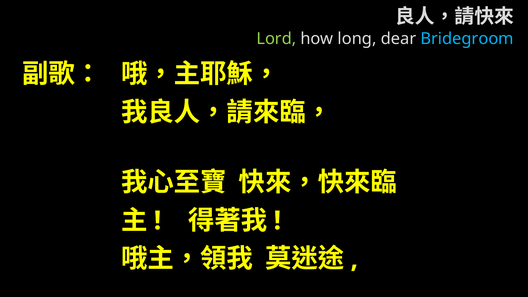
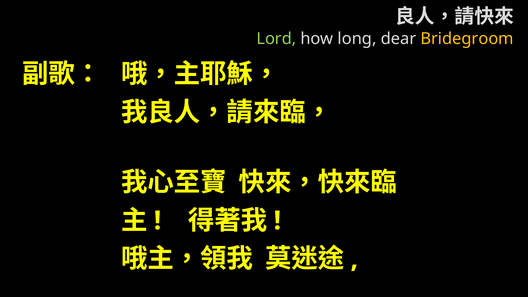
Bridegroom colour: light blue -> yellow (467, 39)
